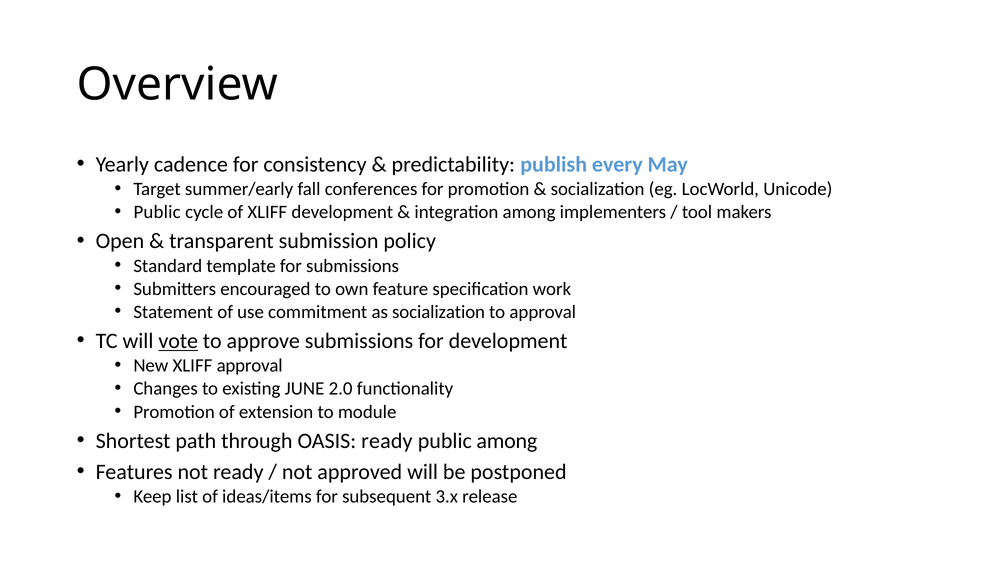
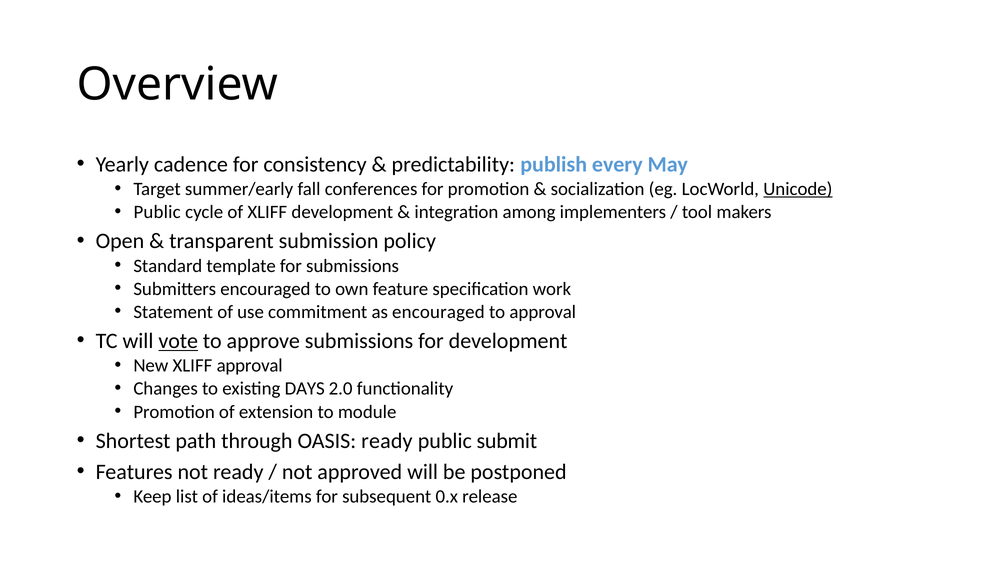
Unicode underline: none -> present (798, 189)
as socialization: socialization -> encouraged (438, 312)
JUNE: JUNE -> DAYS (305, 389)
public among: among -> submit (507, 441)
3.x: 3.x -> 0.x (447, 497)
